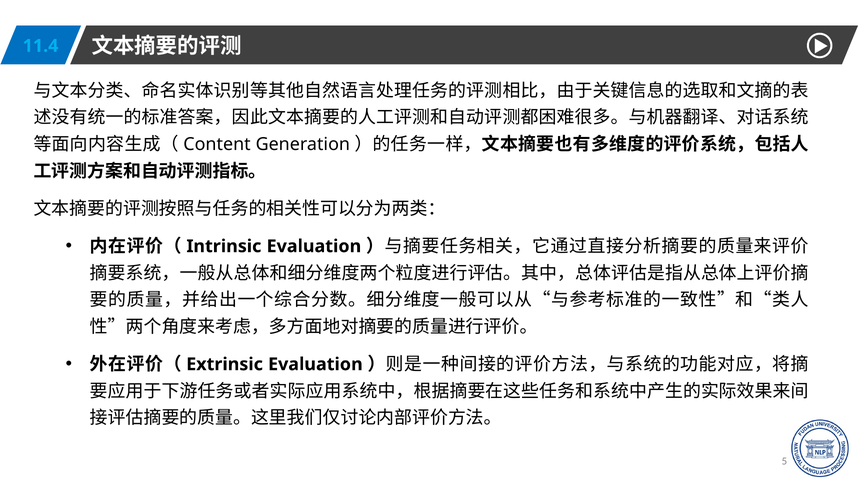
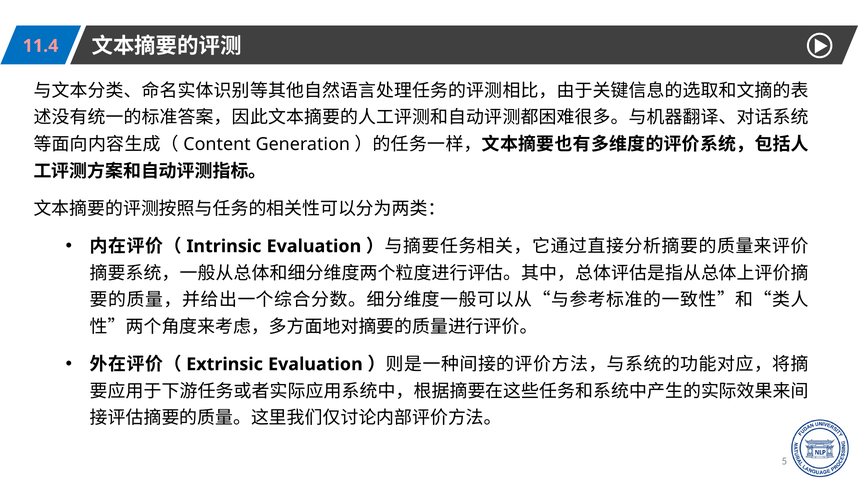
11.4 colour: light blue -> pink (41, 46)
